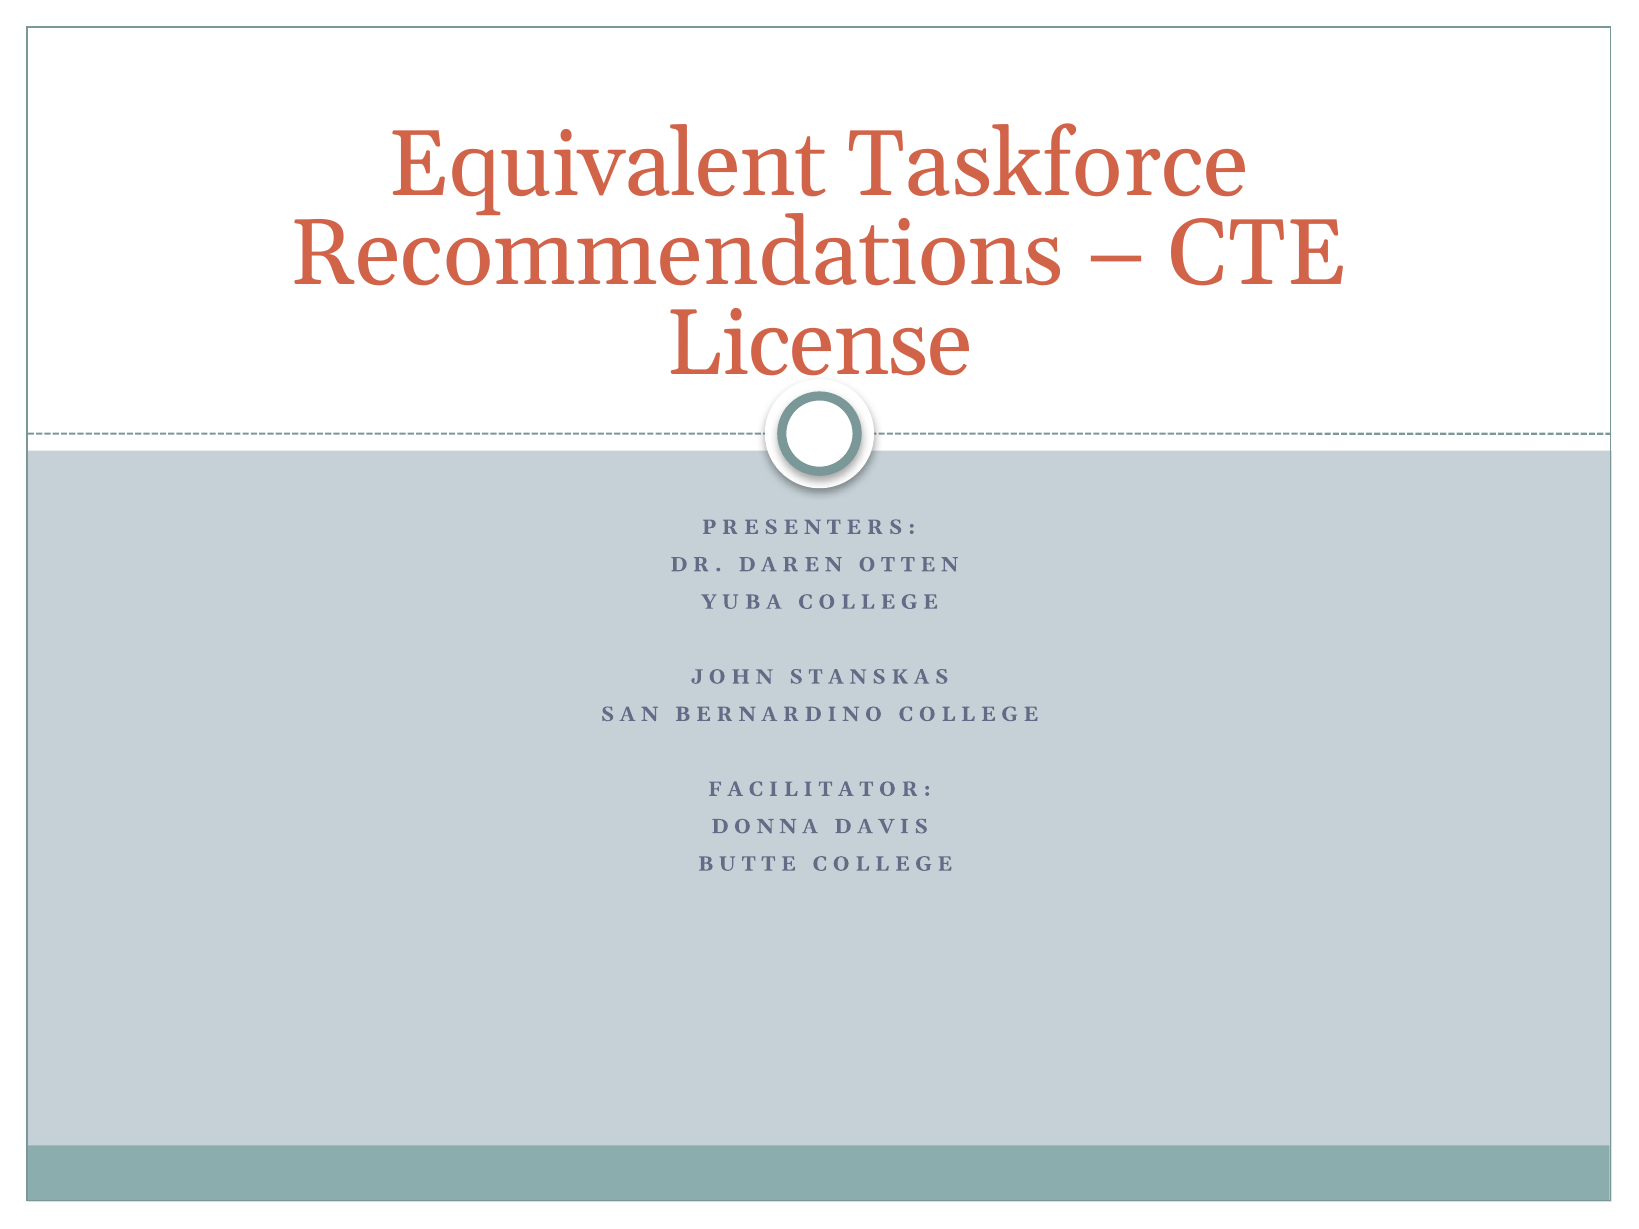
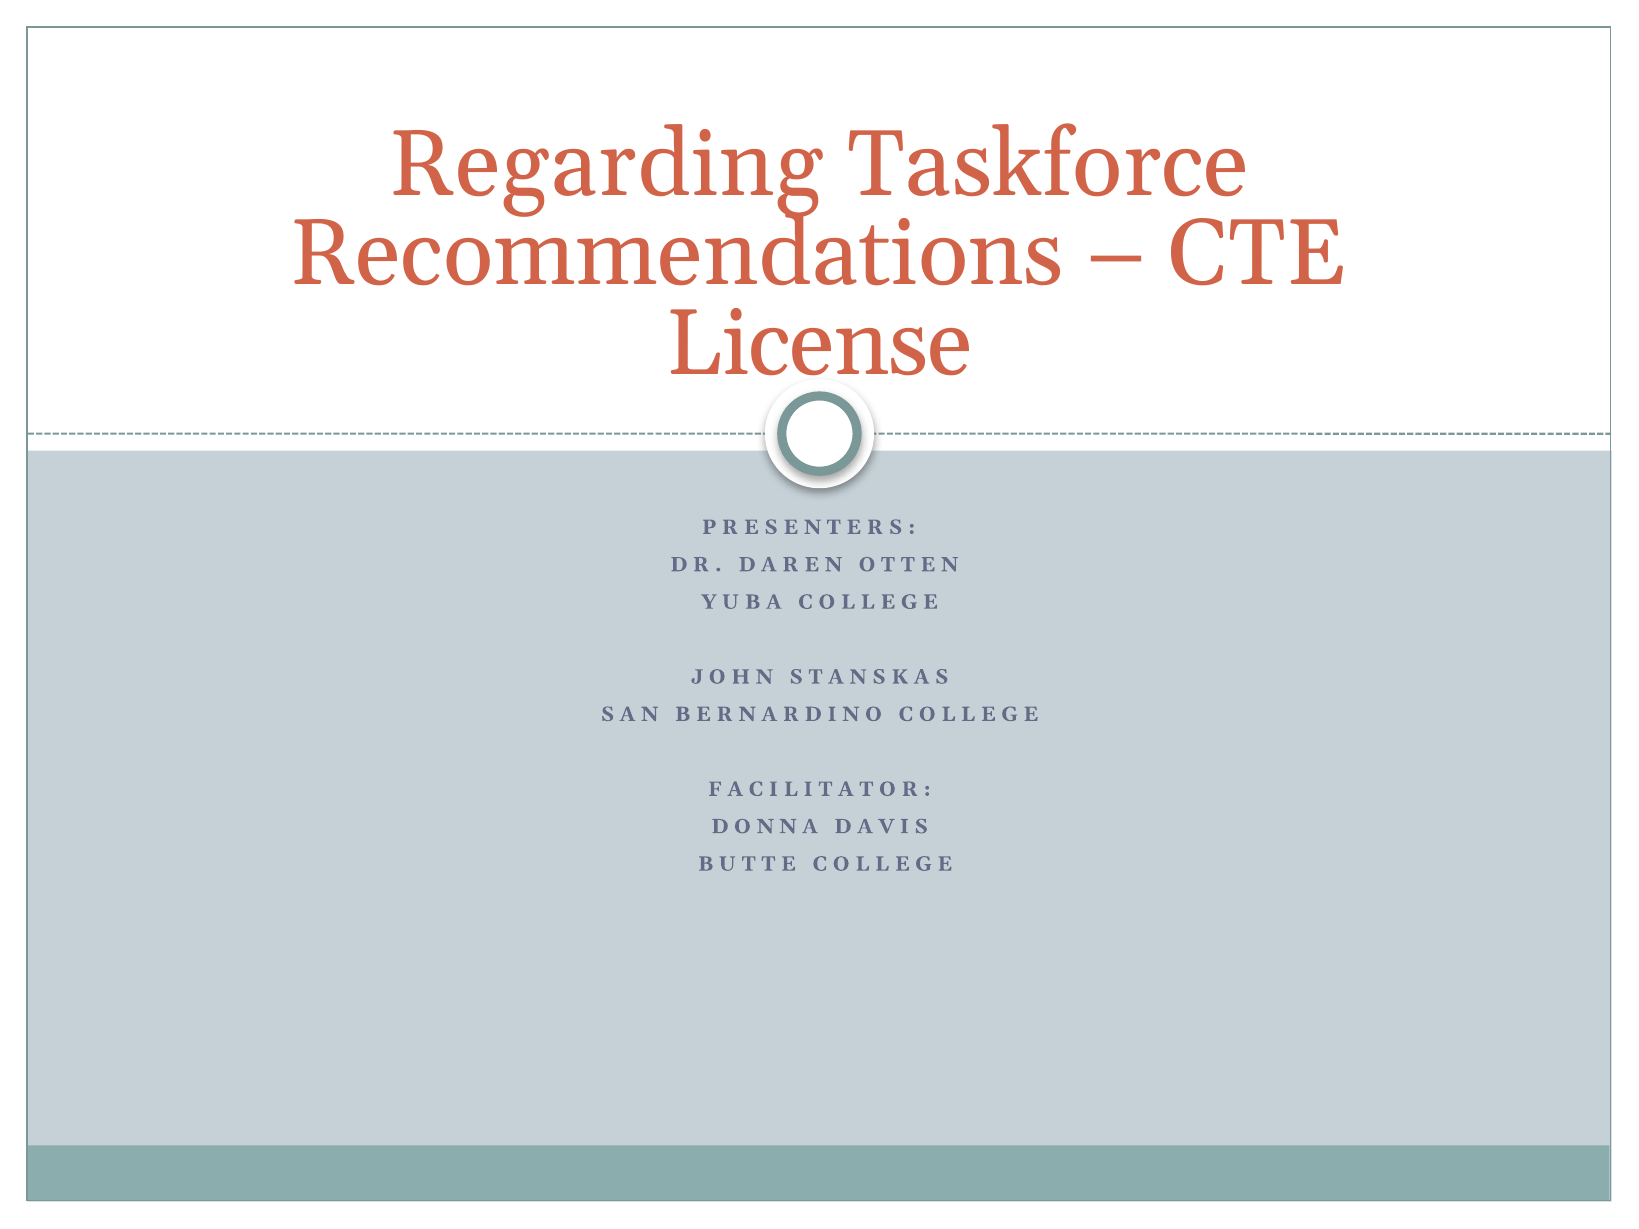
Equivalent: Equivalent -> Regarding (607, 164)
